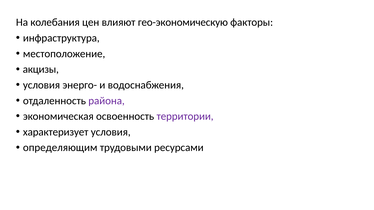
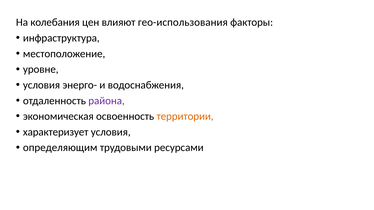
гео-экономическую: гео-экономическую -> гео-использования (183, 22)
акцизы: акцизы -> уровне (41, 69)
территории colour: purple -> orange (185, 117)
